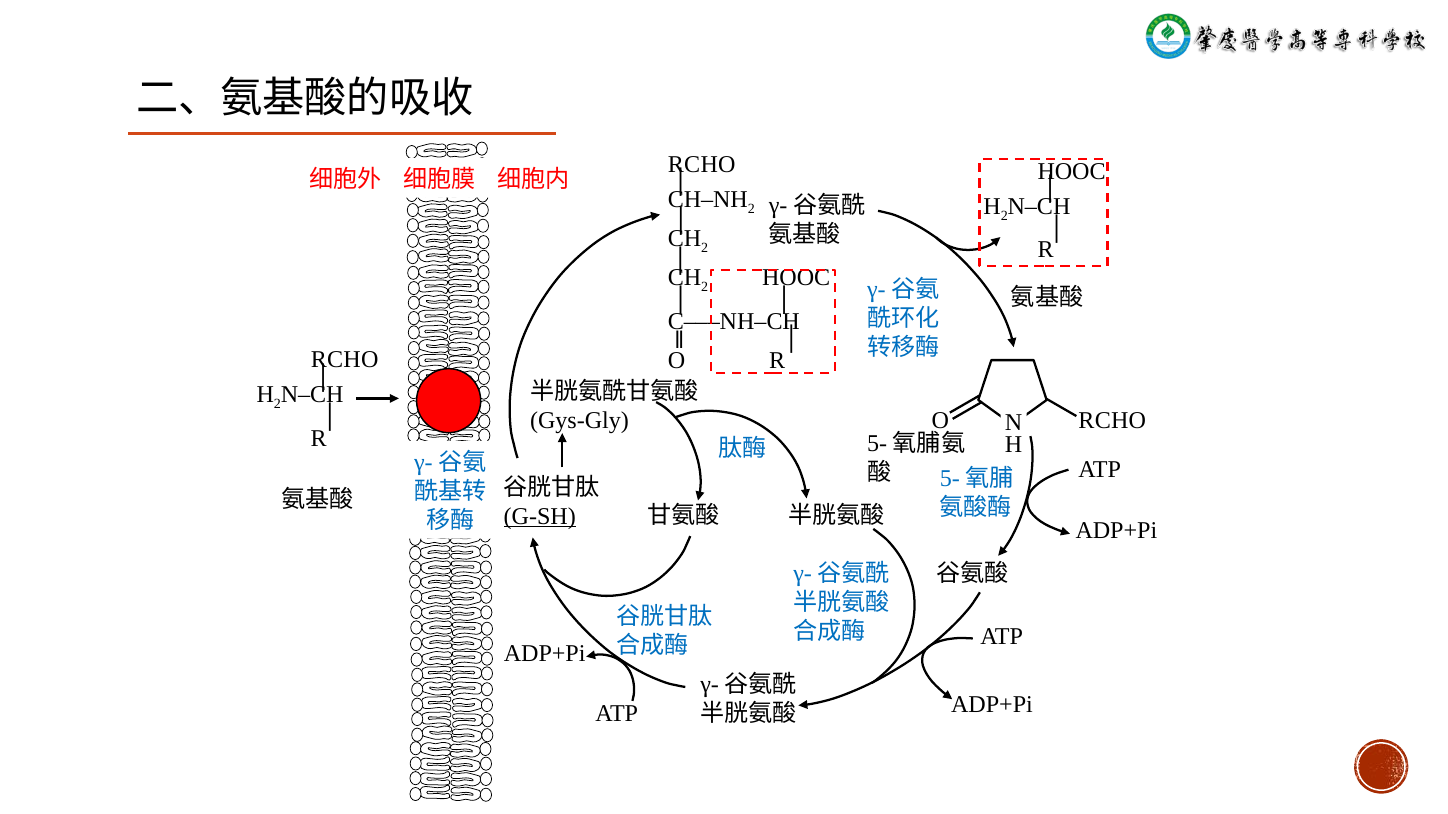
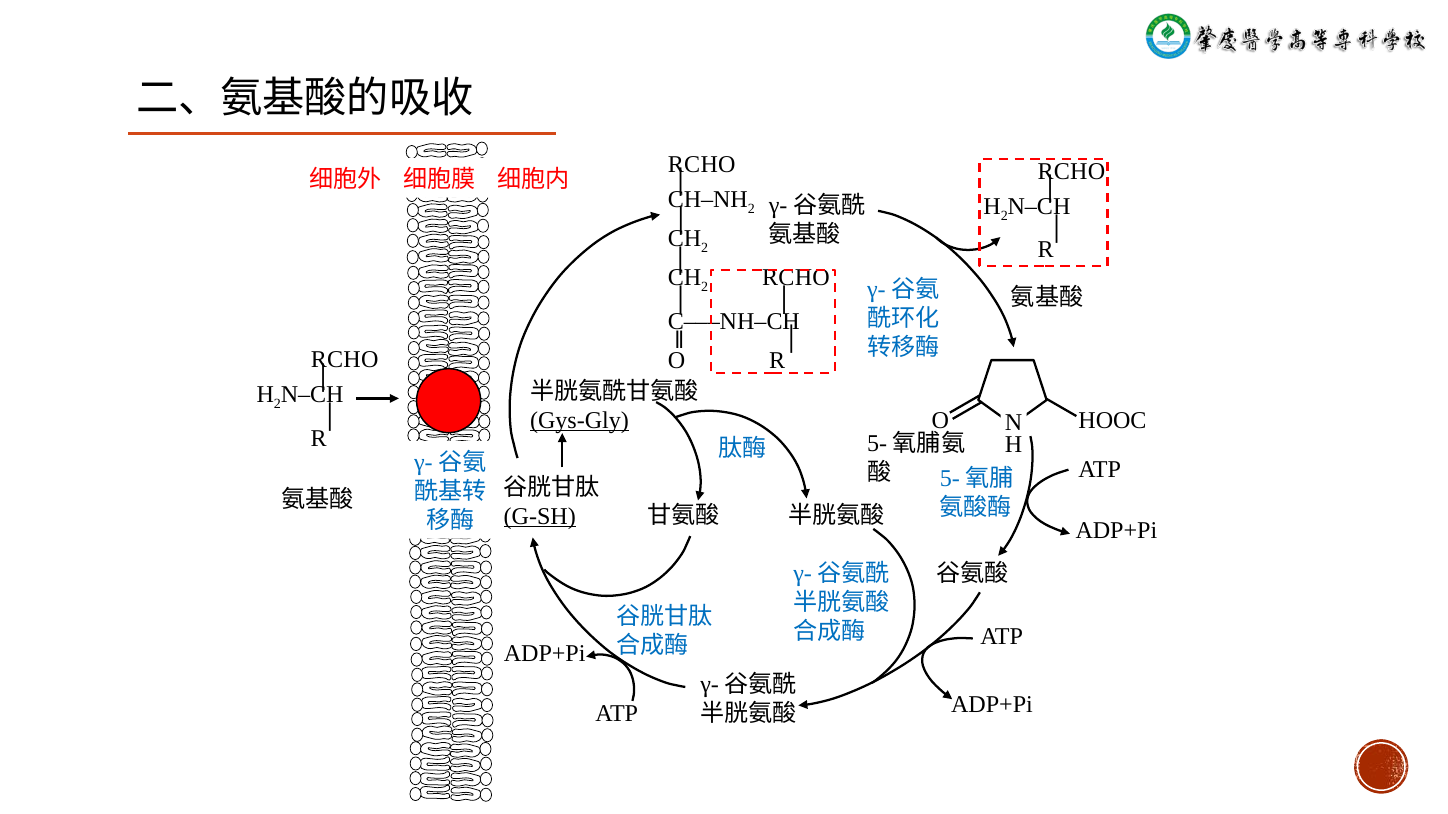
HOOC: HOOC -> RCHO (1071, 171)
HOOC: HOOC -> RCHO (796, 278)
Gys-Gly underline: none -> present (579, 420)
RCHO: RCHO -> HOOC (1112, 421)
